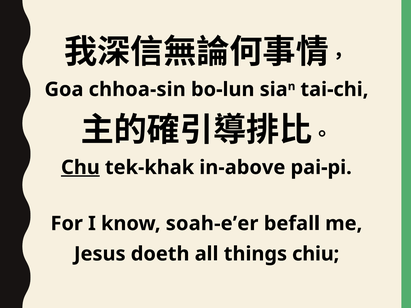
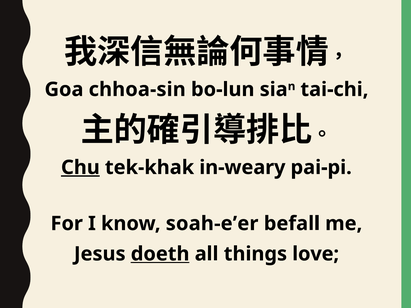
in-above: in-above -> in-weary (242, 168)
doeth underline: none -> present (160, 254)
chiu: chiu -> love (316, 254)
